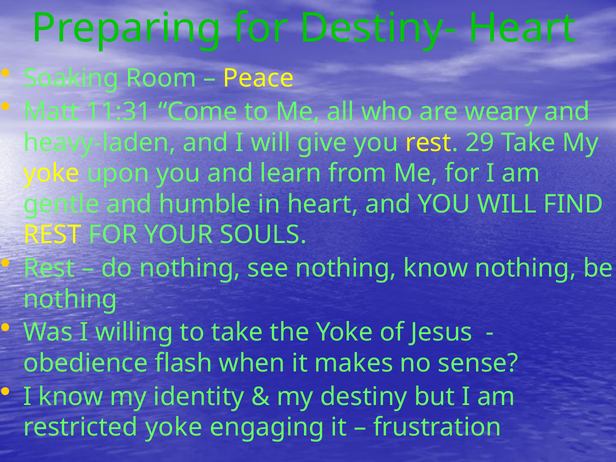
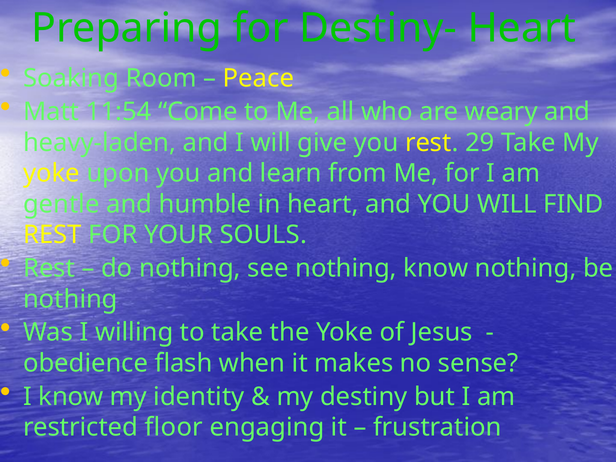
11:31: 11:31 -> 11:54 (119, 112)
restricted yoke: yoke -> floor (174, 427)
